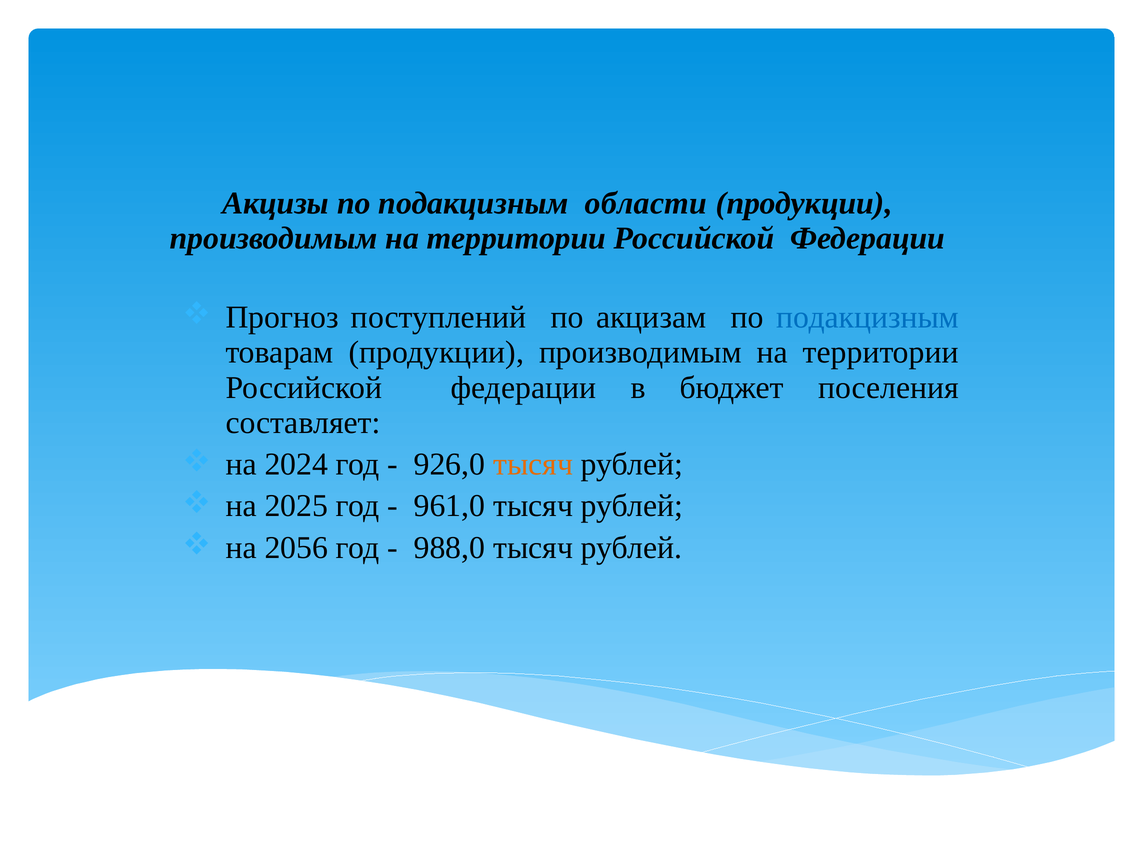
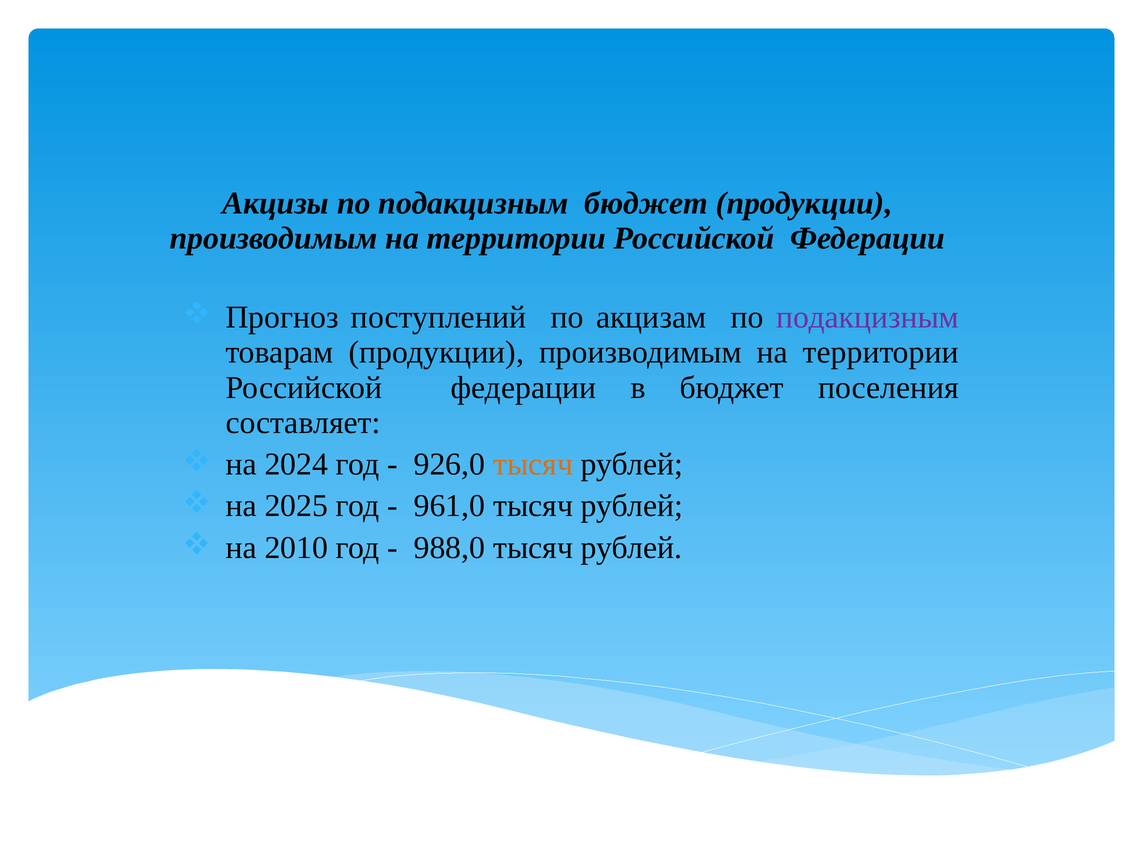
подакцизным области: области -> бюджет (646, 203)
подакцизным colour: blue -> purple (868, 317)
2056: 2056 -> 2010 (296, 547)
